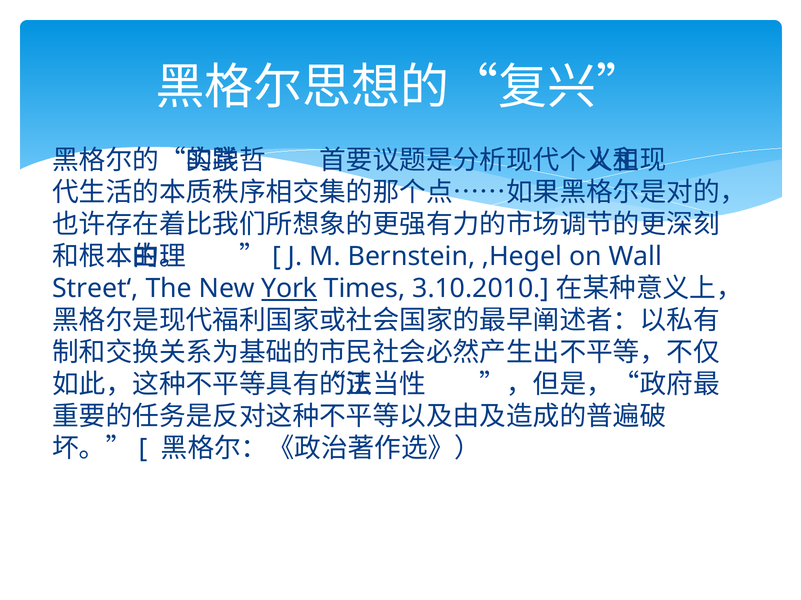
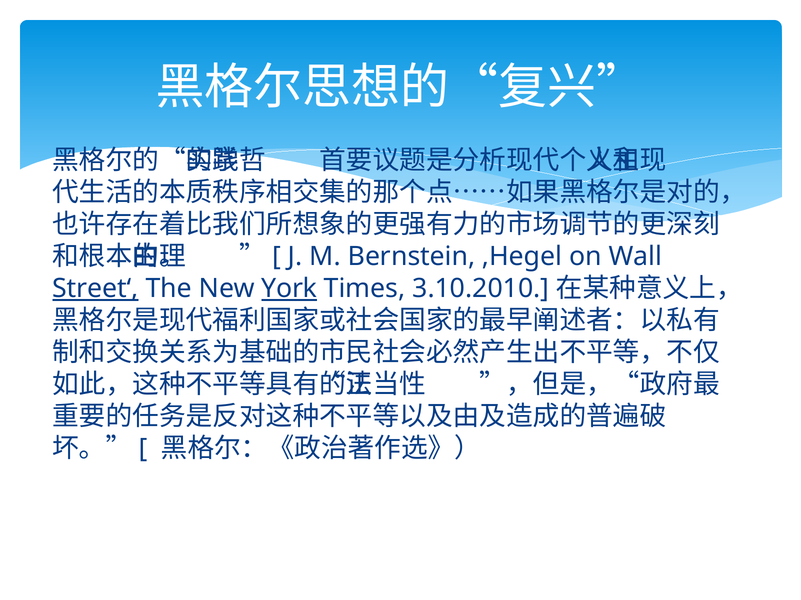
Street‘ underline: none -> present (95, 289)
